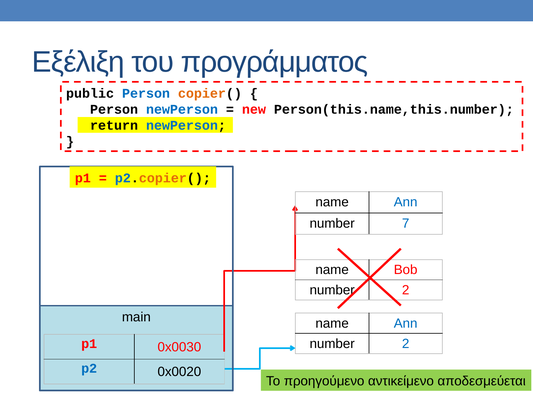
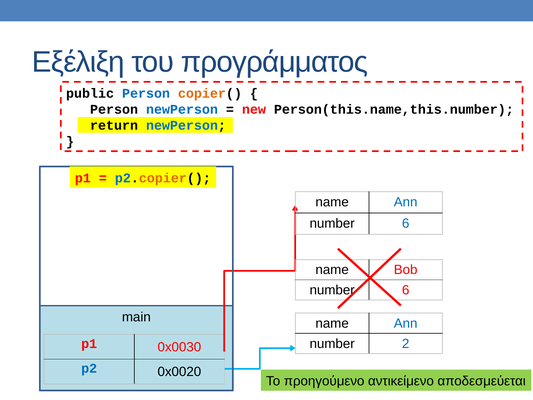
7: 7 -> 6 (406, 223)
2: 2 -> 6 (406, 290)
